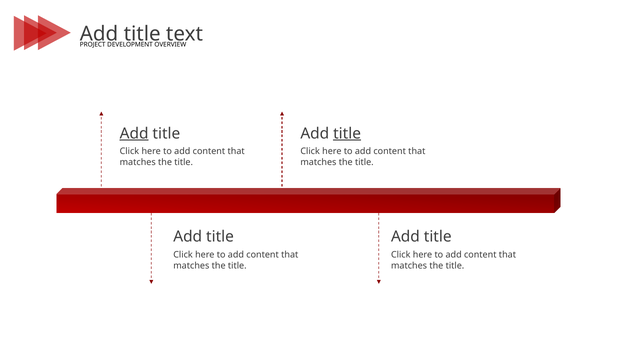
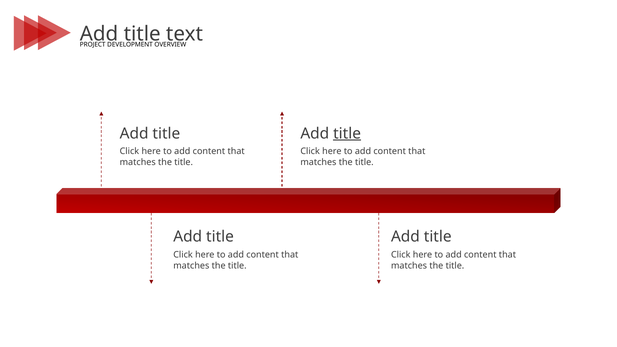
Add underline: present -> none (134, 133)
